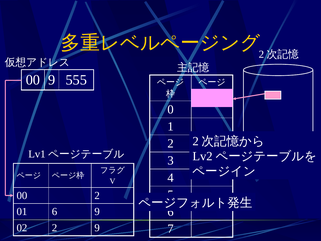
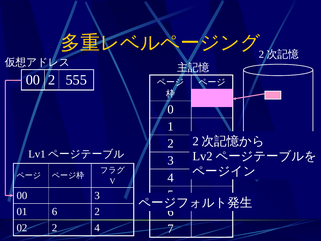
00 9: 9 -> 2 (52, 80)
00 2: 2 -> 3 (97, 195)
6 9: 9 -> 2 (97, 211)
2 9: 9 -> 4 (97, 227)
